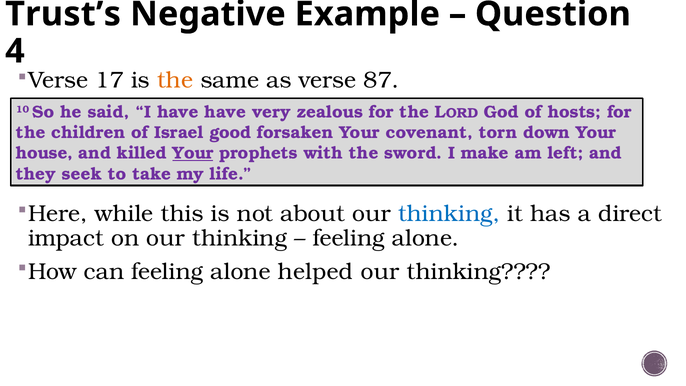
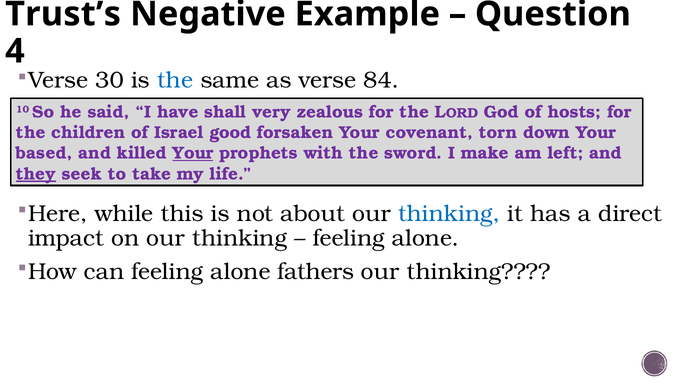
17: 17 -> 30 (110, 80)
the colour: orange -> blue (175, 80)
87: 87 -> 84 (381, 80)
have have: have -> shall (225, 112)
house: house -> based (44, 153)
they underline: none -> present (36, 174)
helped: helped -> fathers (316, 271)
